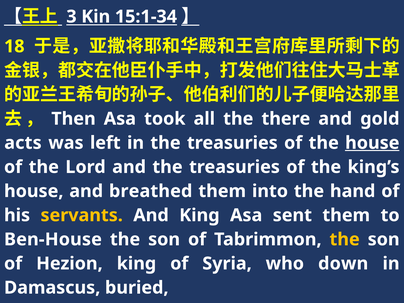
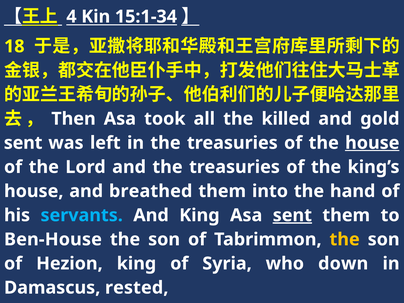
3: 3 -> 4 (71, 17)
there: there -> killed (286, 119)
acts: acts -> sent (23, 143)
servants colour: yellow -> light blue (82, 215)
sent underline: none -> present (292, 215)
buried: buried -> rested (137, 288)
